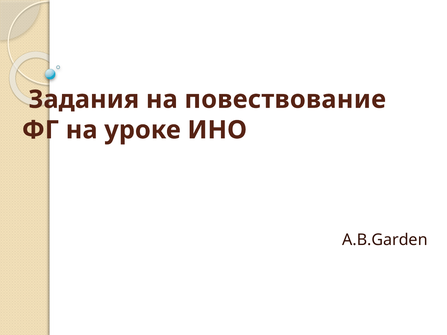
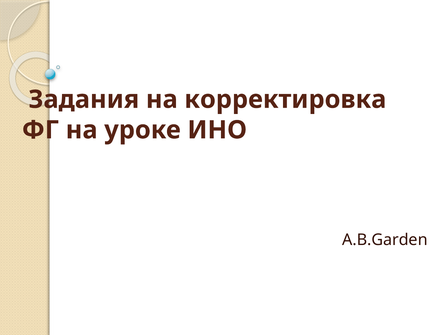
повествование: повествование -> корректировка (285, 100)
